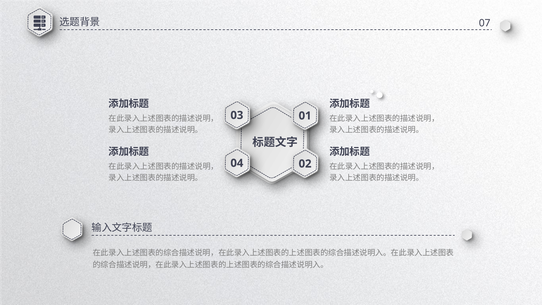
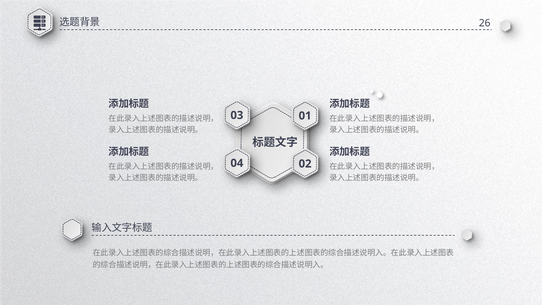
07: 07 -> 26 (485, 23)
